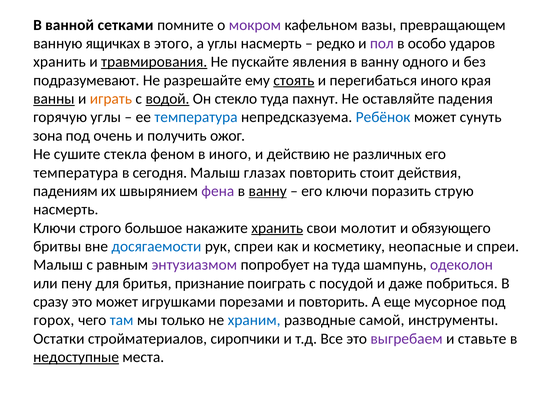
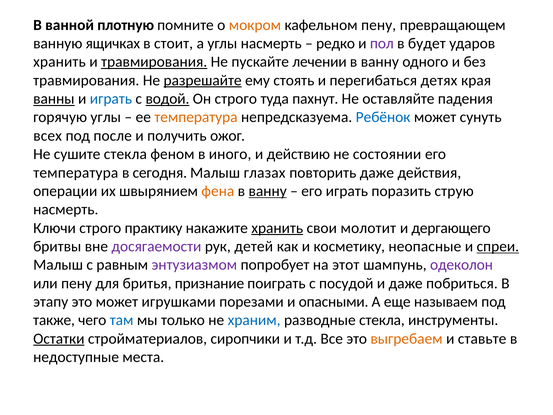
сетками: сетками -> плотную (126, 25)
мокром colour: purple -> orange (255, 25)
кафельном вазы: вазы -> пену (379, 25)
этого: этого -> стоит (174, 43)
особо: особо -> будет (427, 43)
явления: явления -> лечении (320, 62)
подразумевают: подразумевают -> травмирования (86, 80)
разрешайте underline: none -> present (203, 80)
стоять underline: present -> none (294, 80)
перегибаться иного: иного -> детях (439, 80)
играть colour: orange -> blue (111, 99)
Он стекло: стекло -> строго (236, 99)
температура colour: blue -> orange (196, 117)
зона: зона -> всех (48, 136)
очень: очень -> после (113, 136)
различных: различных -> состоянии (387, 154)
повторить стоит: стоит -> даже (377, 172)
падениям: падениям -> операции (65, 191)
фена colour: purple -> orange (218, 191)
его ключи: ключи -> играть (347, 191)
большое: большое -> практику (154, 228)
обязующего: обязующего -> дергающего (451, 228)
досягаемости colour: blue -> purple (156, 246)
рук спреи: спреи -> детей (254, 246)
спреи underline: none -> present (498, 246)
на туда: туда -> этот (346, 265)
сразу: сразу -> этапу (51, 302)
и повторить: повторить -> опасными (334, 302)
мусорное: мусорное -> называем (446, 302)
горох: горох -> также (54, 320)
разводные самой: самой -> стекла (382, 320)
Остатки underline: none -> present (59, 338)
выгребаем colour: purple -> orange (407, 338)
недоступные underline: present -> none (76, 357)
